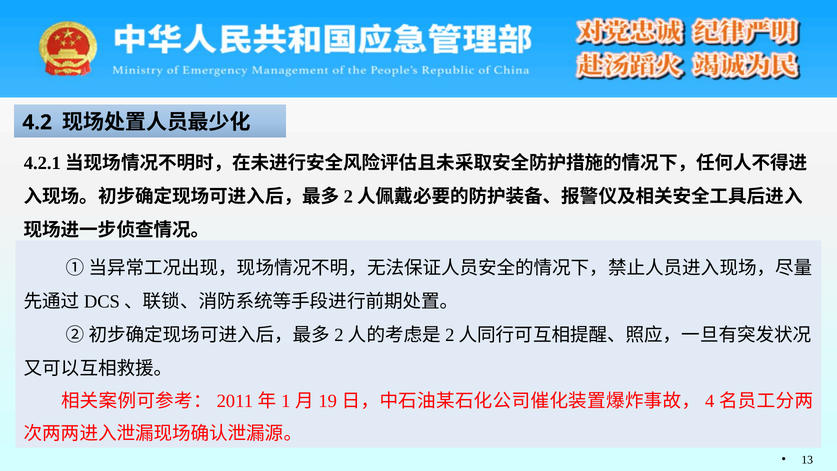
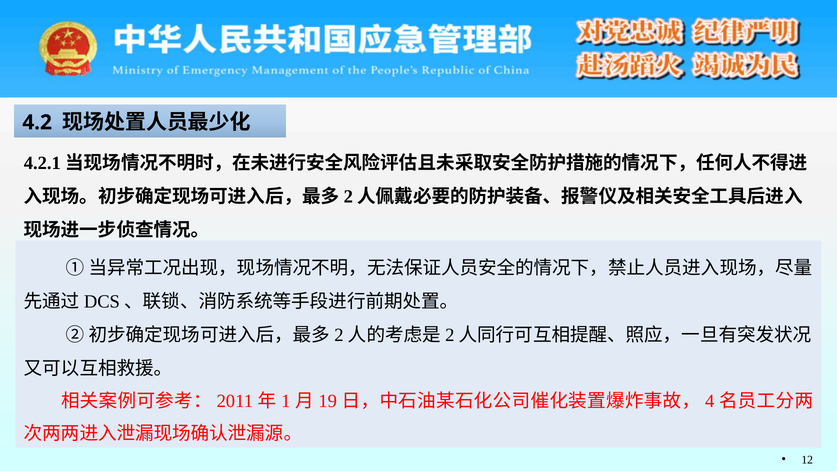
13: 13 -> 12 (807, 460)
